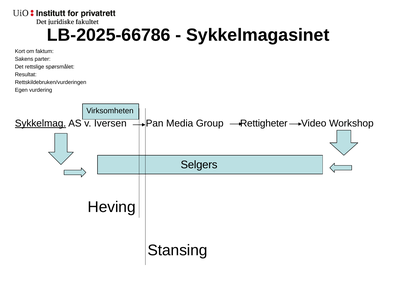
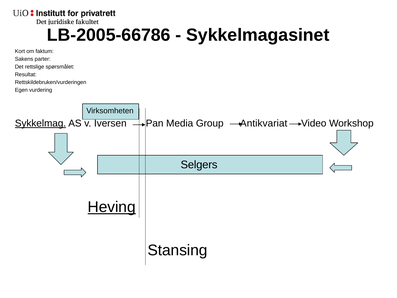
LB-2025-66786: LB-2025-66786 -> LB-2005-66786 (109, 35)
Rettigheter: Rettigheter -> Antikvariat (264, 123)
Heving underline: none -> present (112, 207)
